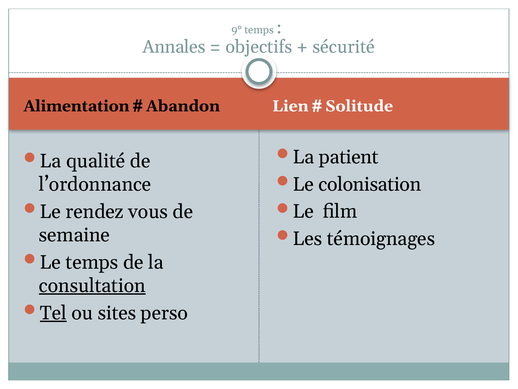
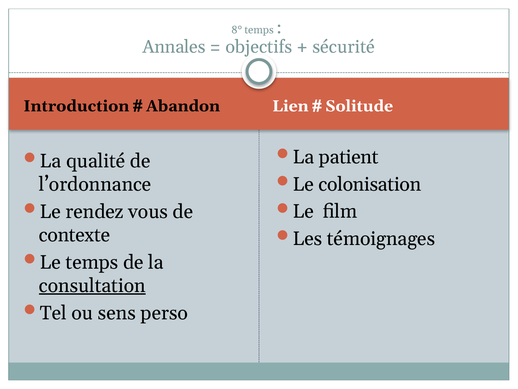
9°: 9° -> 8° (237, 30)
Alimentation: Alimentation -> Introduction (76, 106)
semaine: semaine -> contexte (74, 235)
Tel underline: present -> none (53, 313)
sites: sites -> sens (117, 313)
